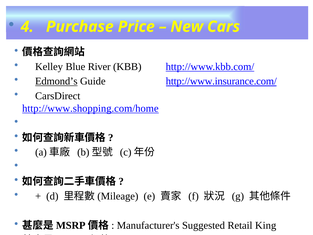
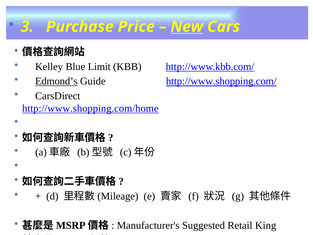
4: 4 -> 3 (27, 27)
New underline: none -> present (187, 27)
River: River -> Limit (99, 67)
http://www.insurance.com/: http://www.insurance.com/ -> http://www.shopping.com/ (221, 81)
